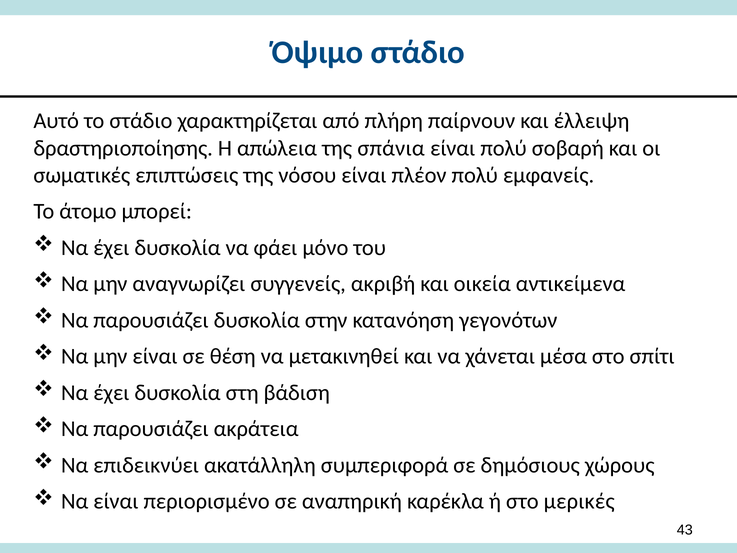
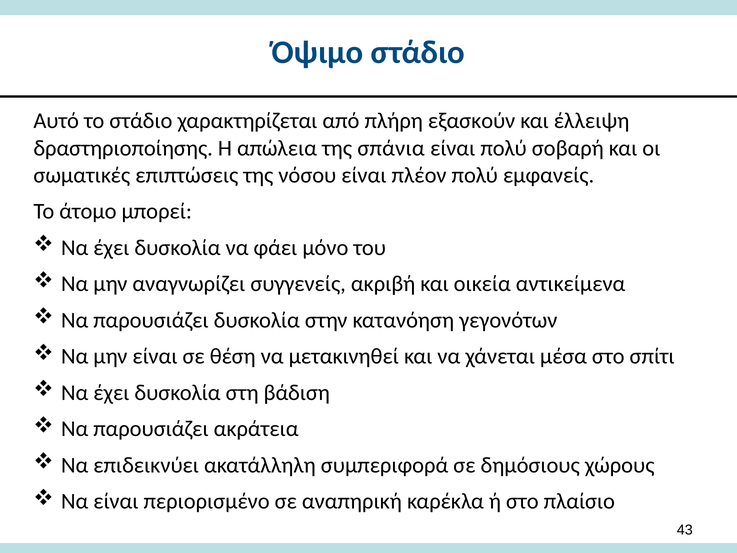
παίρνουν: παίρνουν -> εξασκούν (472, 121)
μερικές: μερικές -> πλαίσιο (579, 501)
